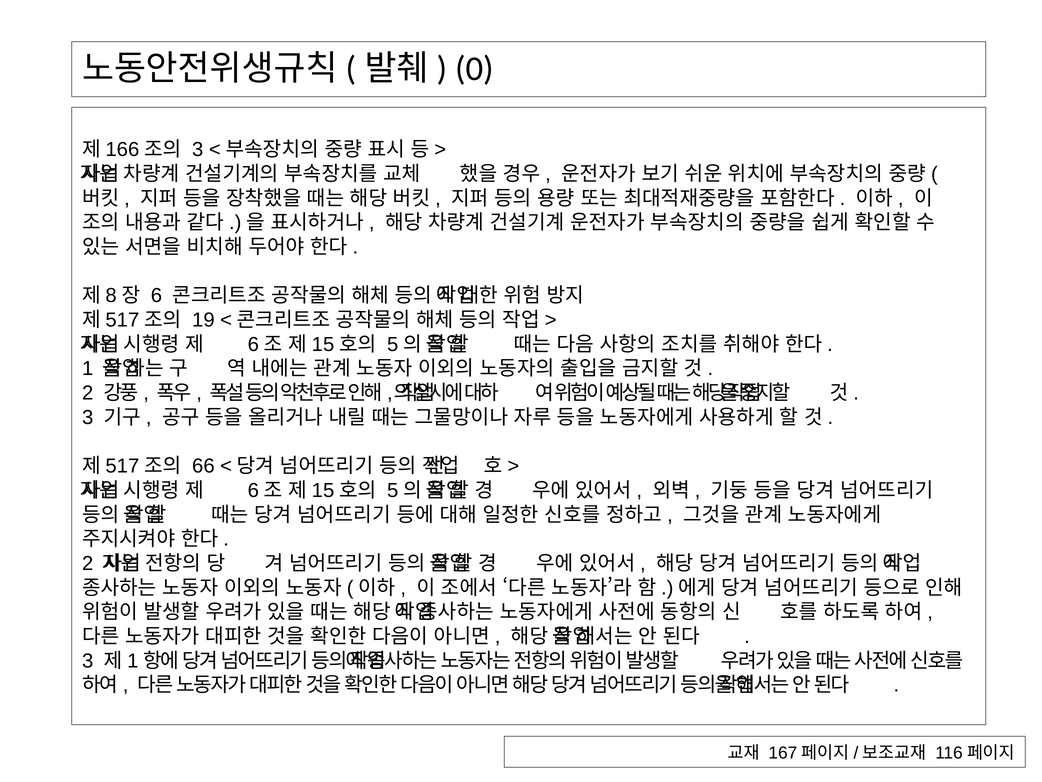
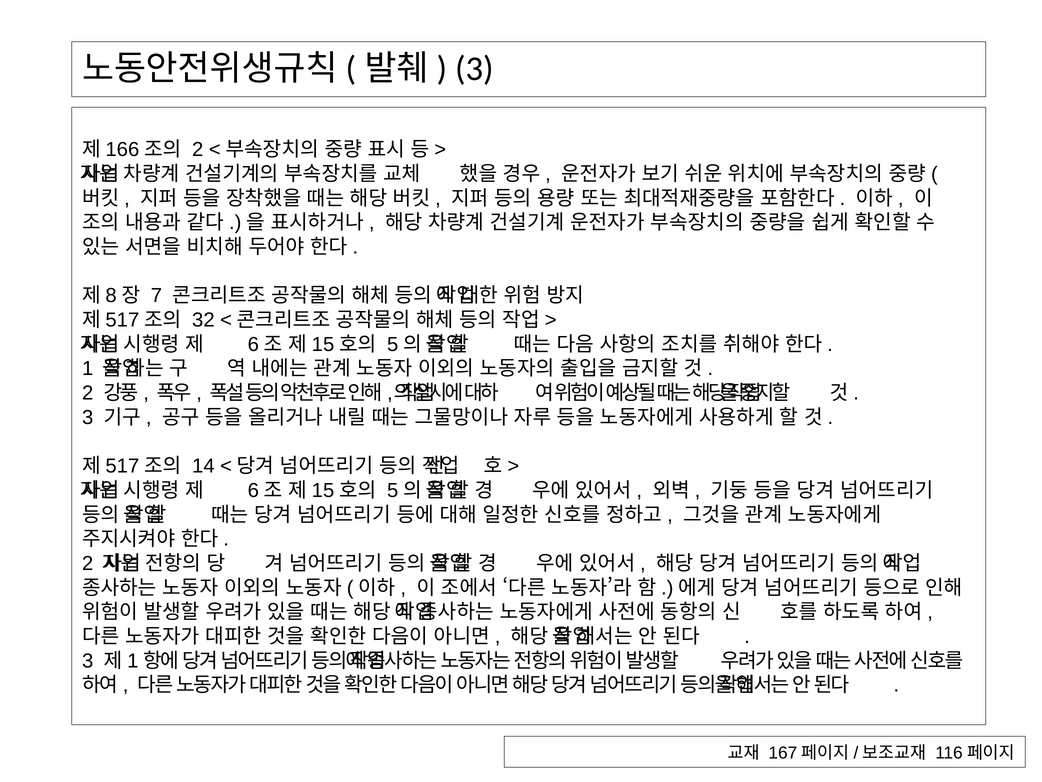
0: 0 -> 3 (475, 69)
3: 3 -> 2 (198, 150)
6: 6 -> 7 (156, 296)
19: 19 -> 32 (203, 320)
66: 66 -> 14 (203, 466)
